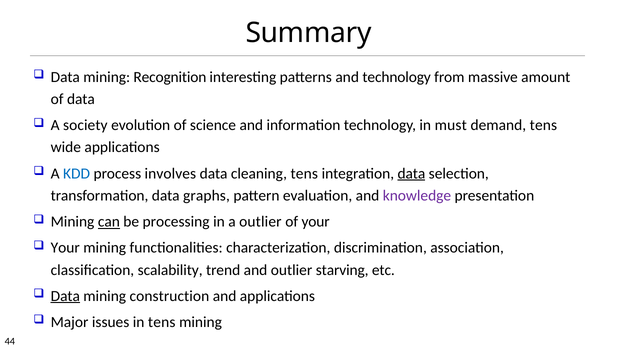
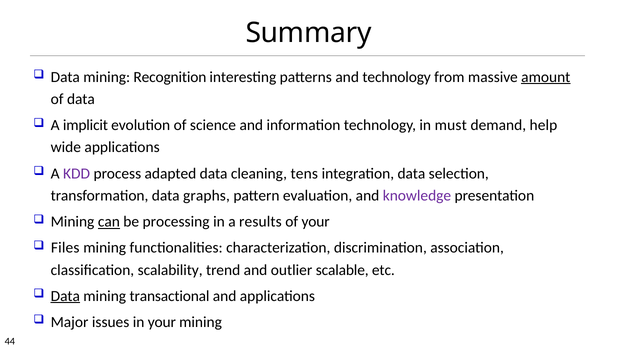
amount underline: none -> present (546, 77)
society: society -> implicit (85, 125)
demand tens: tens -> help (543, 125)
KDD colour: blue -> purple (77, 173)
involves: involves -> adapted (170, 173)
data underline: present -> none (411, 173)
a outlier: outlier -> results (260, 222)
Your: Your -> Files (65, 248)
starving: starving -> scalable (342, 270)
construction: construction -> transactional (170, 296)
in tens: tens -> your (162, 322)
